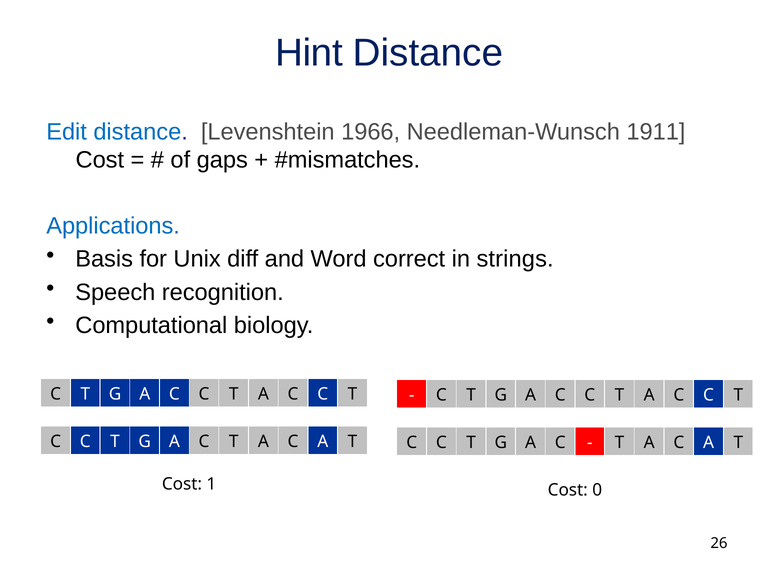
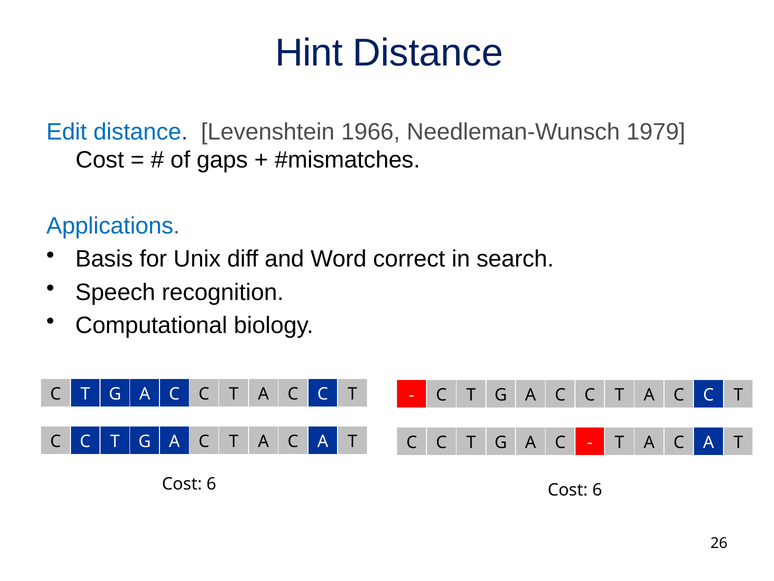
1911: 1911 -> 1979 (656, 132)
strings: strings -> search (515, 259)
1: 1 -> 6 (211, 484)
0: 0 -> 6 (597, 490)
